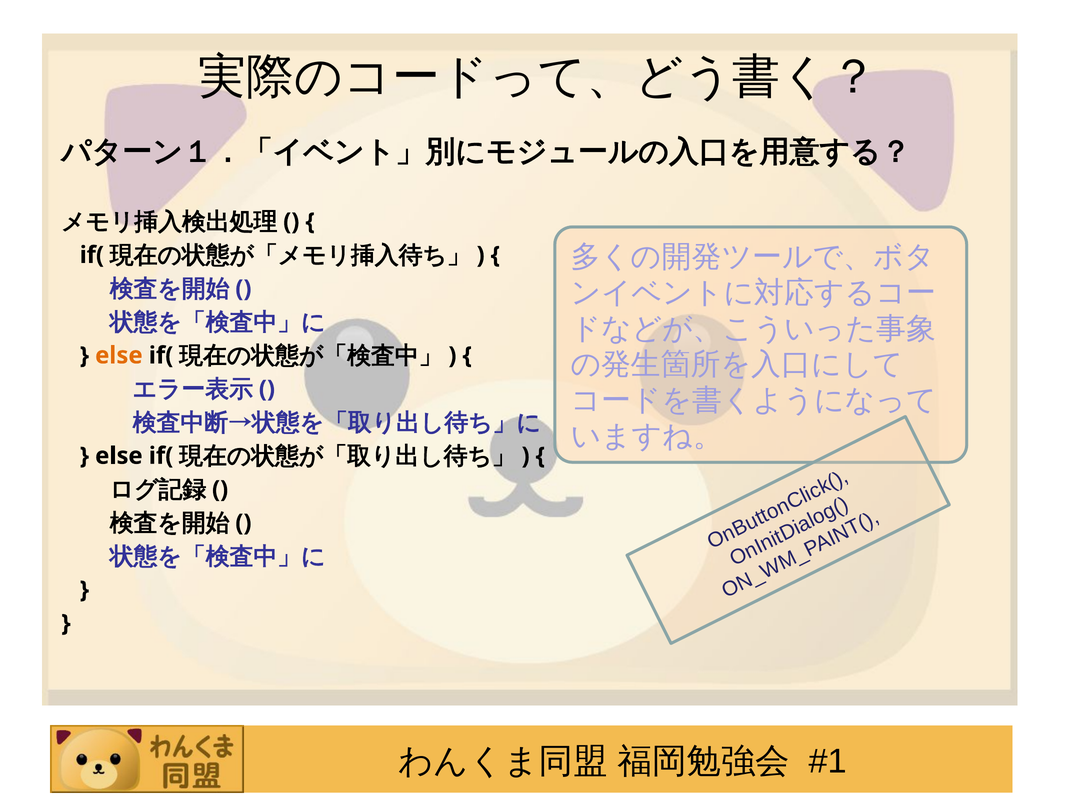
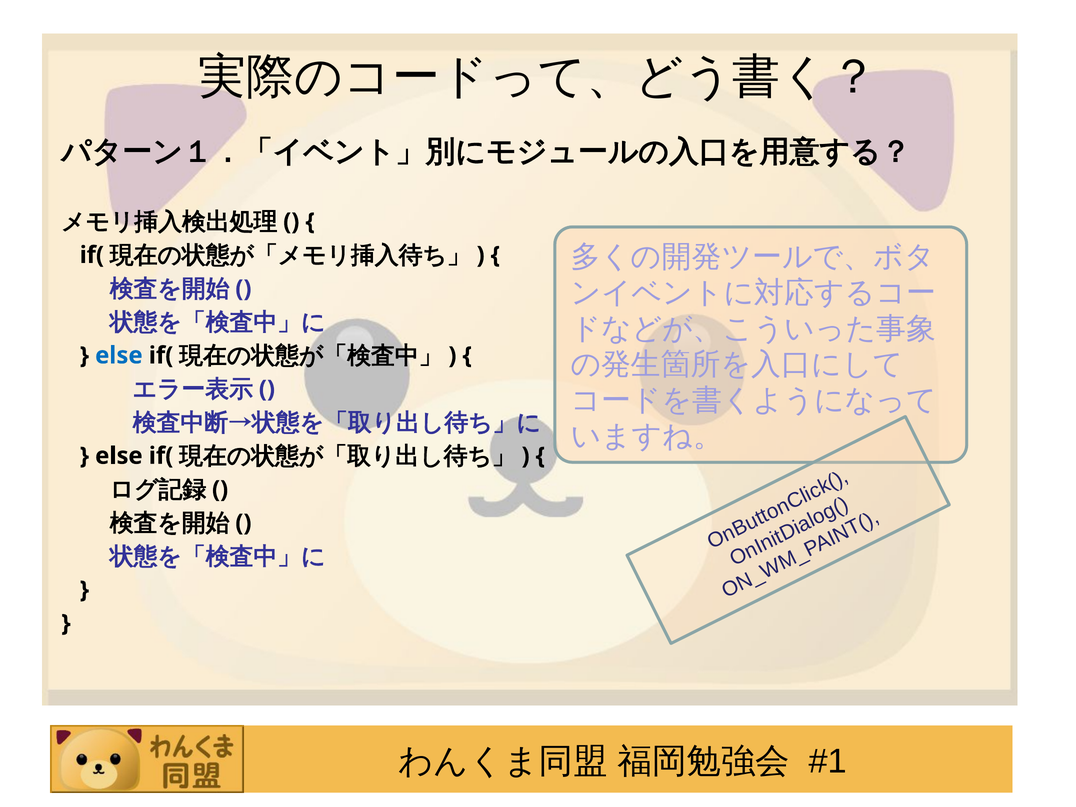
else colour: orange -> blue (119, 355)
